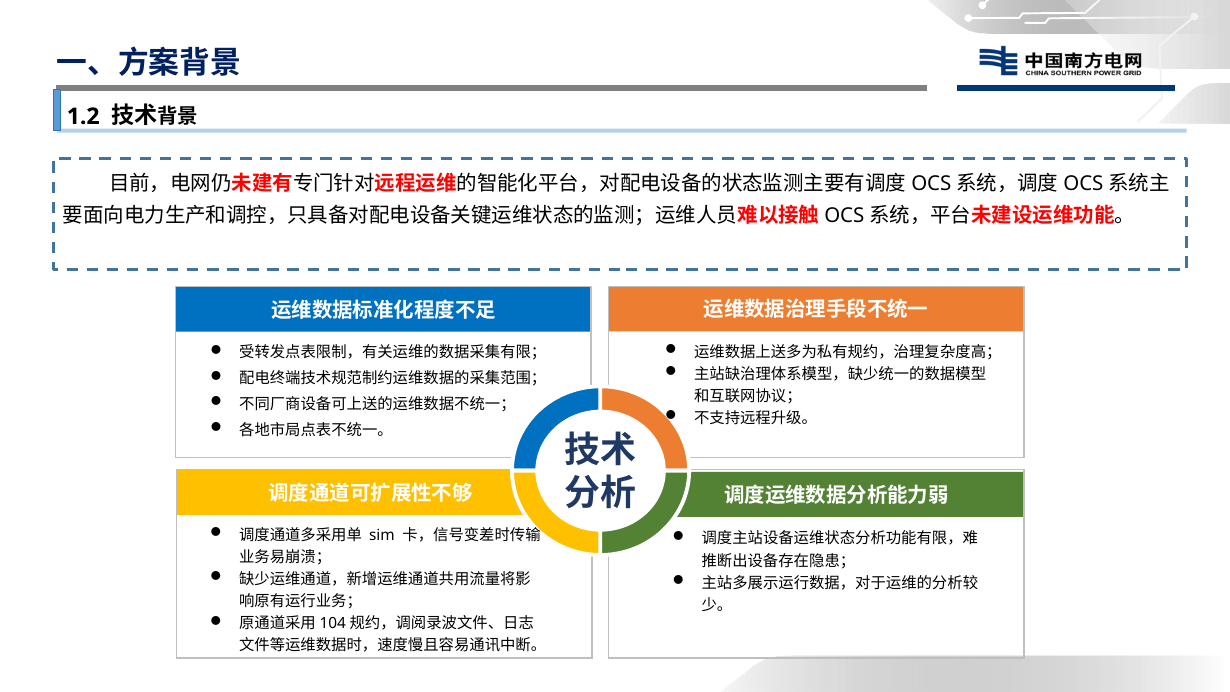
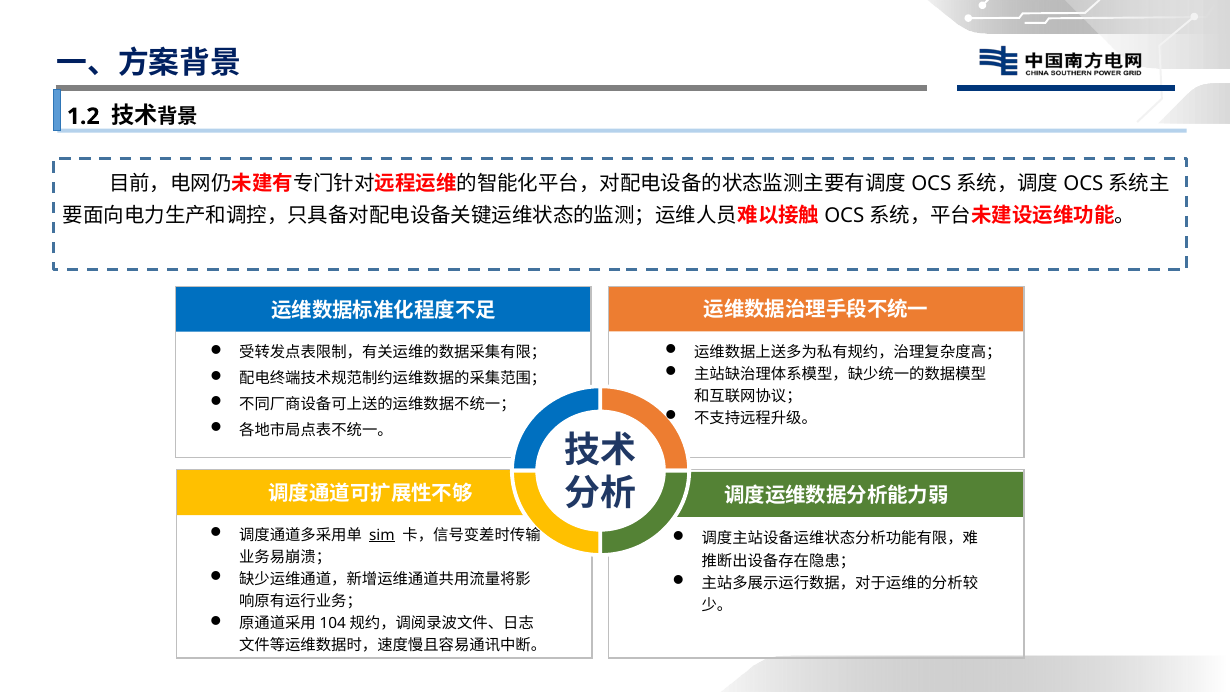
sim underline: none -> present (382, 535)
